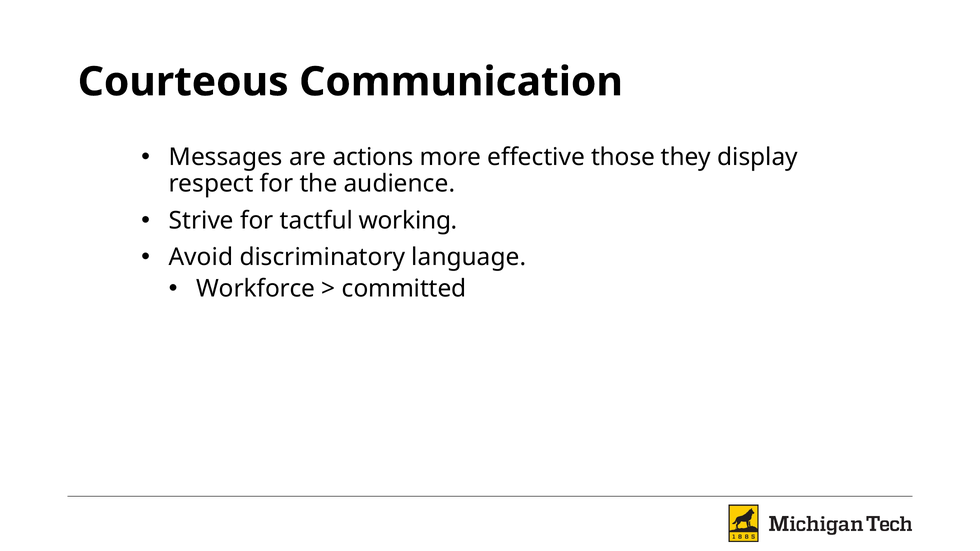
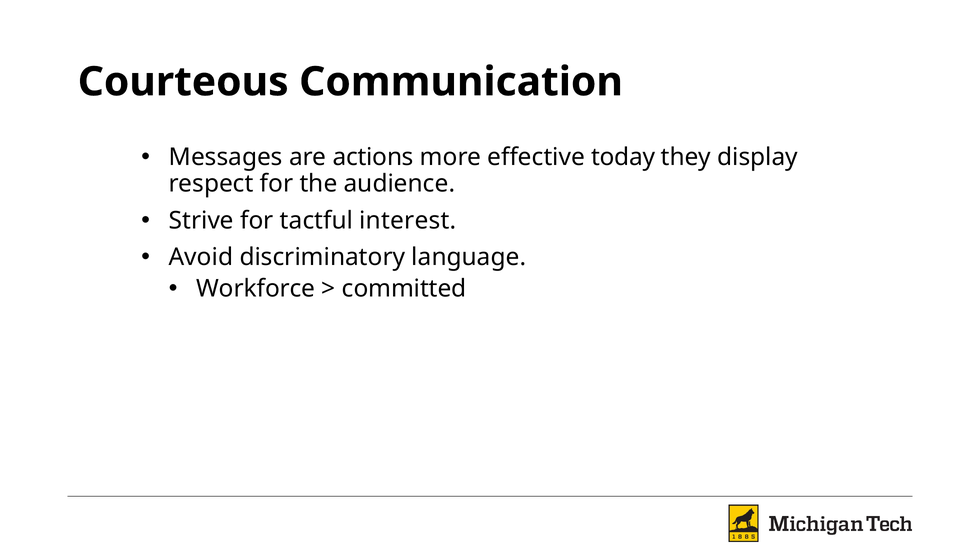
those: those -> today (623, 157)
working: working -> interest (408, 221)
